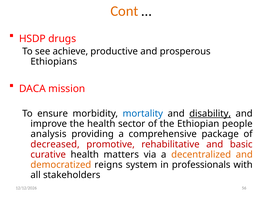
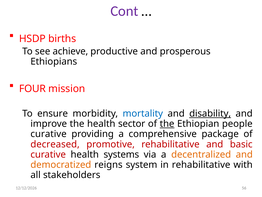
Cont colour: orange -> purple (124, 11)
drugs: drugs -> births (62, 39)
DACA: DACA -> FOUR (32, 89)
the underline: none -> present (167, 124)
analysis: analysis -> curative (49, 134)
matters: matters -> systems (121, 154)
in professionals: professionals -> rehabilitative (201, 164)
